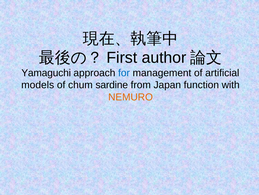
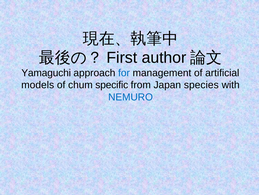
sardine: sardine -> specific (112, 85)
function: function -> species (201, 85)
NEMURO colour: orange -> blue (131, 97)
